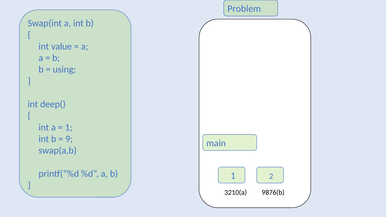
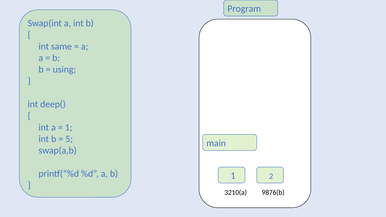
Problem: Problem -> Program (244, 9)
value: value -> same (62, 46)
9: 9 -> 5 (69, 139)
